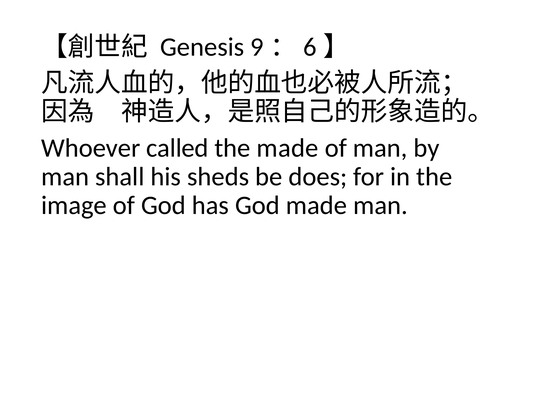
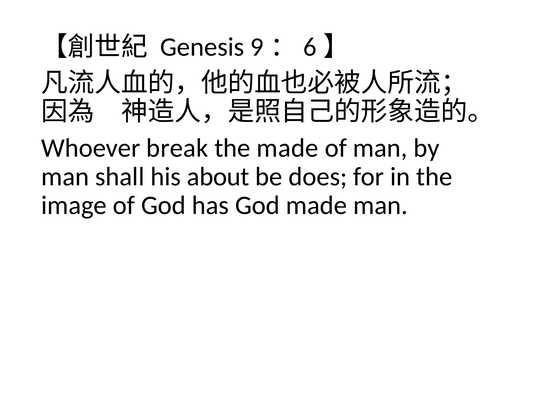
called: called -> break (177, 148)
sheds: sheds -> about (218, 177)
